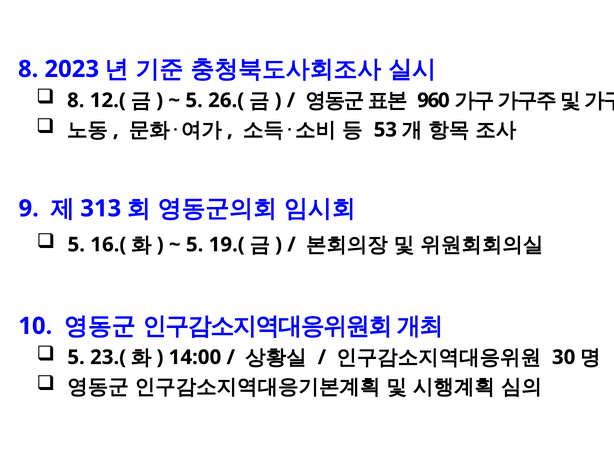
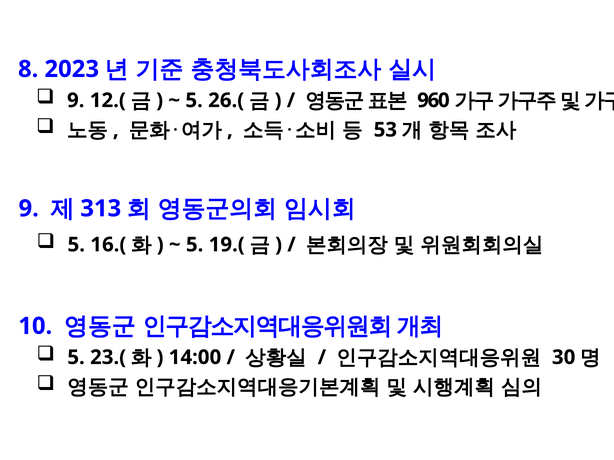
8: 8 -> 9 (76, 100)
